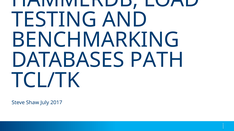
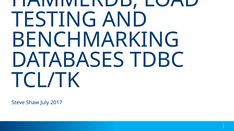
PATH: PATH -> TDBC (157, 60)
